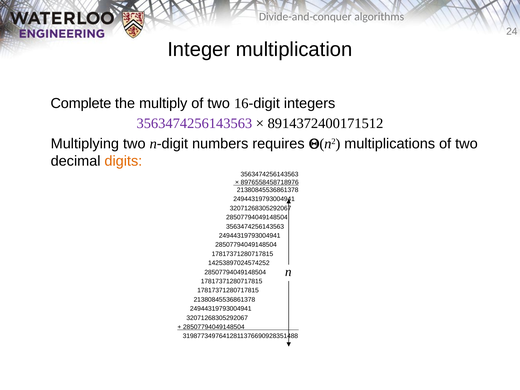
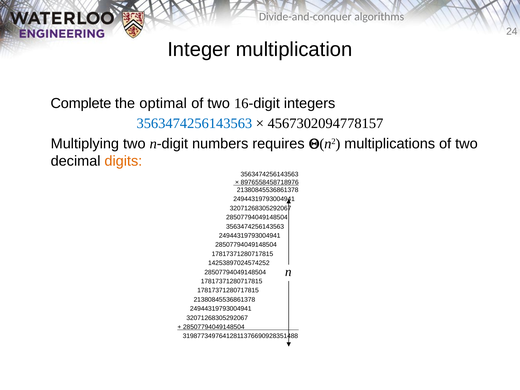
multiply: multiply -> optimal (163, 103)
3563474256143563 colour: purple -> blue (194, 124)
8914372400171512: 8914372400171512 -> 4567302094778157 (325, 124)
